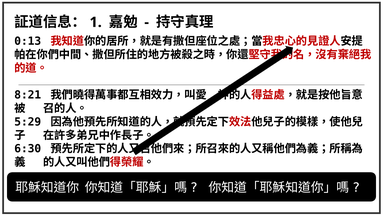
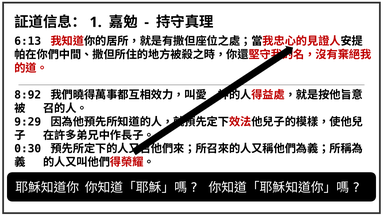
0:13: 0:13 -> 6:13 (28, 41)
8:21: 8:21 -> 8:92 (28, 95)
5:29: 5:29 -> 9:29 (28, 122)
6:30: 6:30 -> 0:30 (28, 148)
